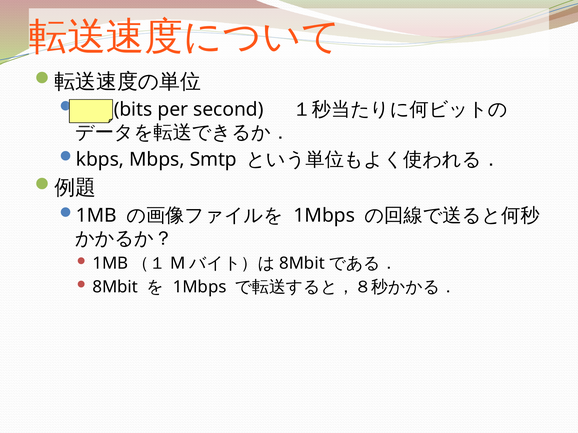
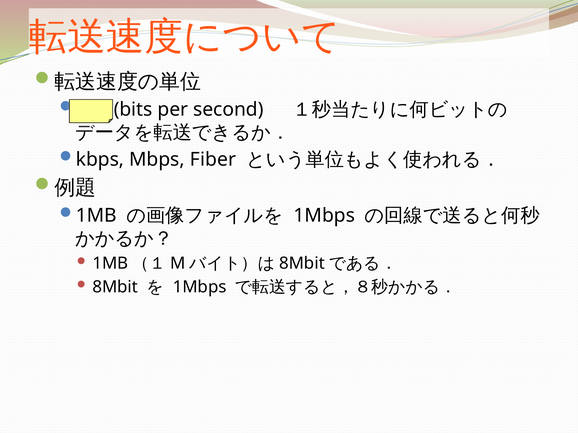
Smtp: Smtp -> Fiber (213, 160)
